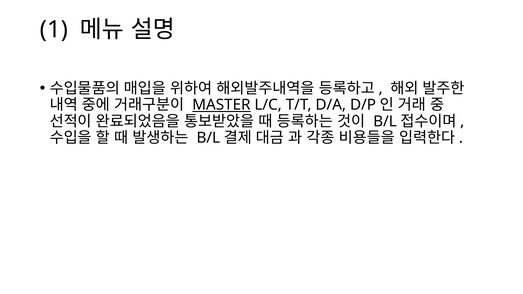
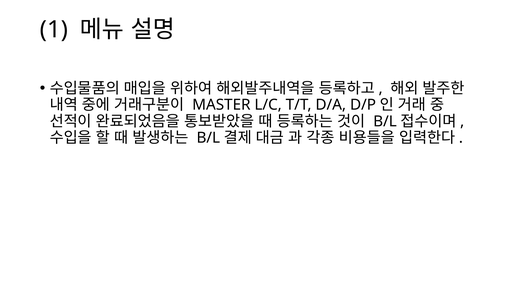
MASTER underline: present -> none (221, 105)
